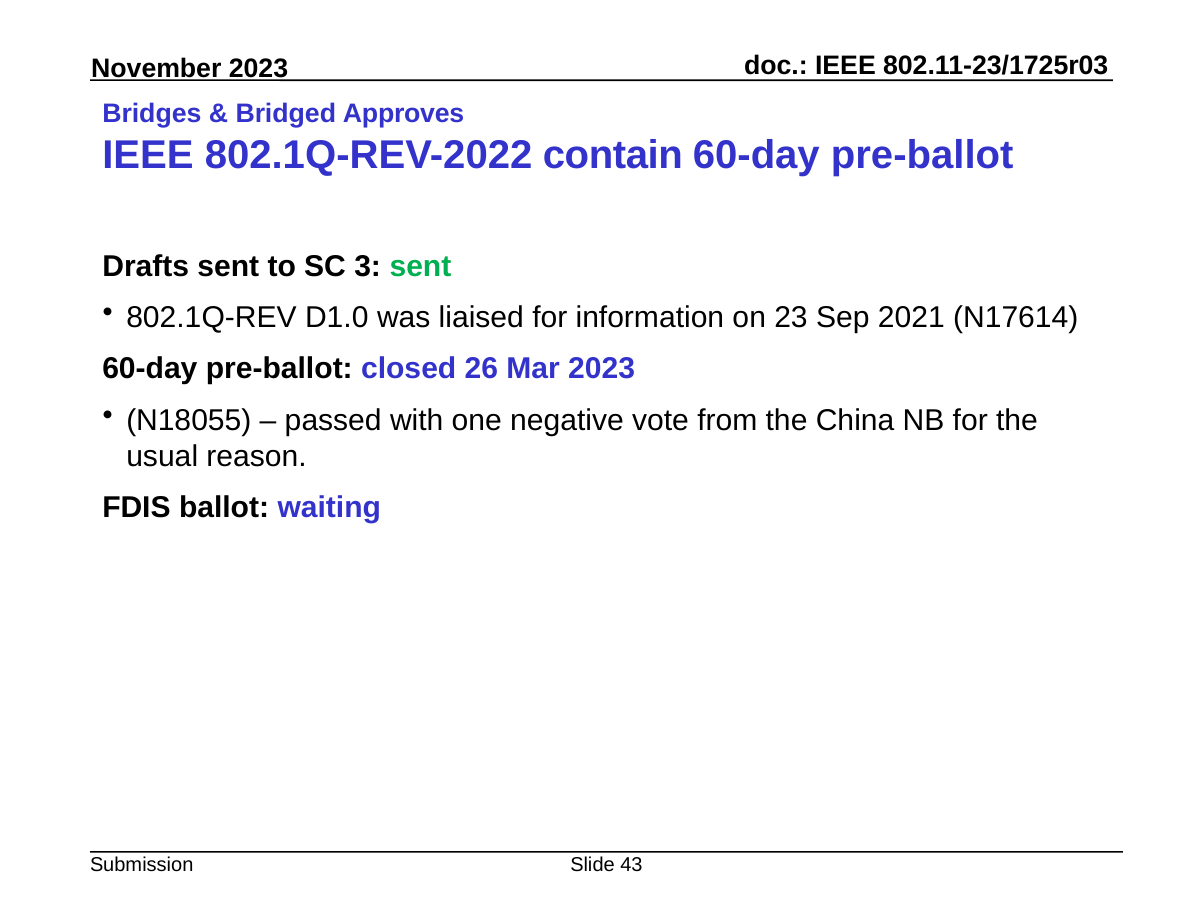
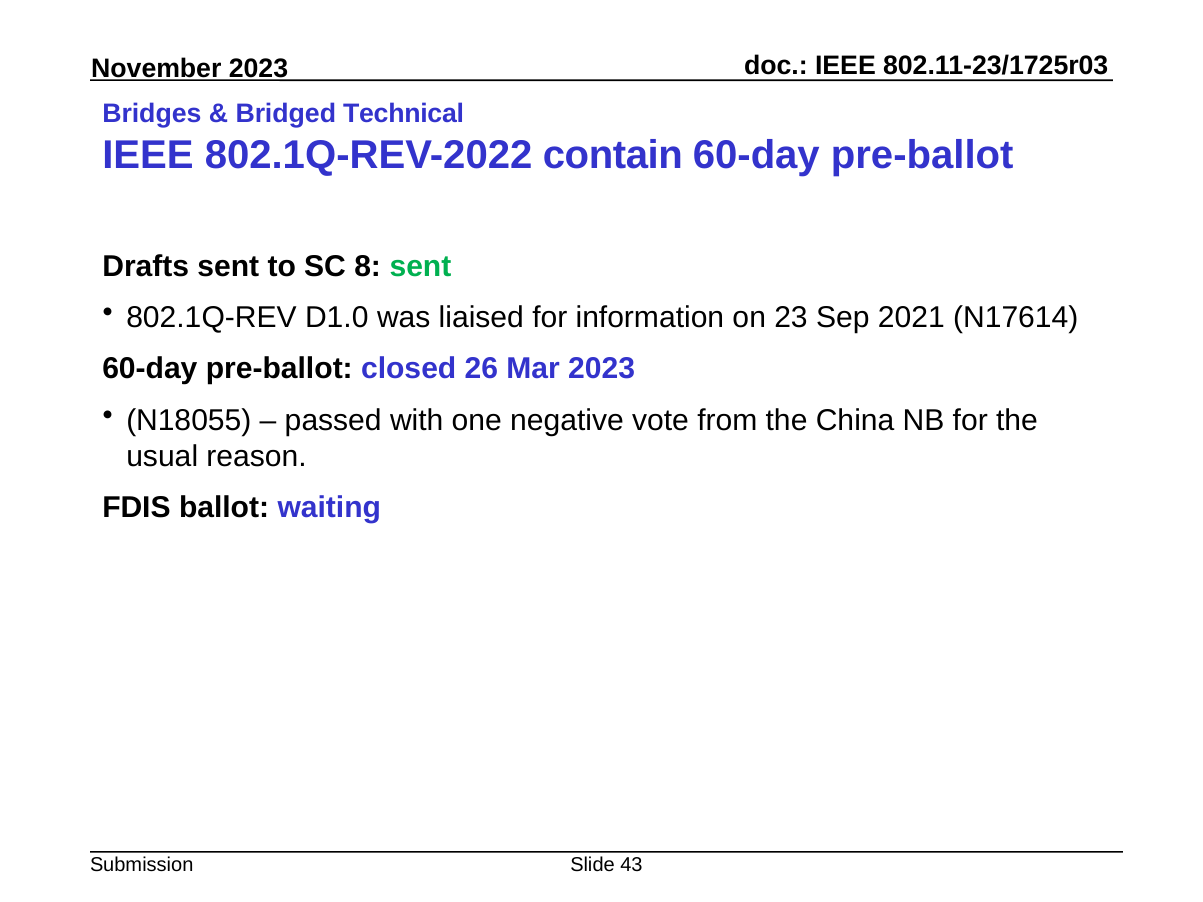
Approves: Approves -> Technical (404, 114)
3: 3 -> 8 (368, 267)
